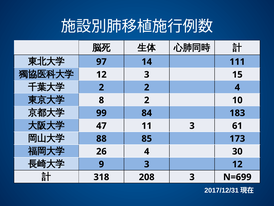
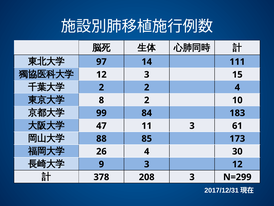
318: 318 -> 378 (101, 177)
N=699: N=699 -> N=299 (237, 177)
